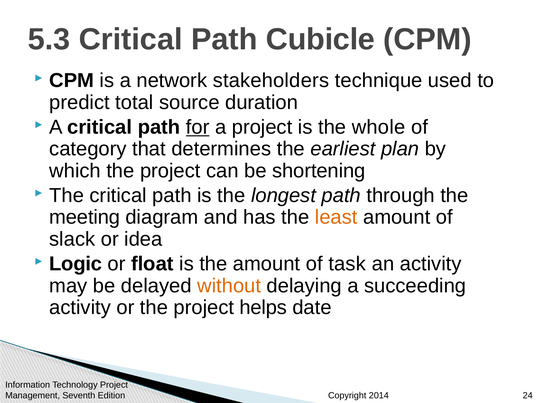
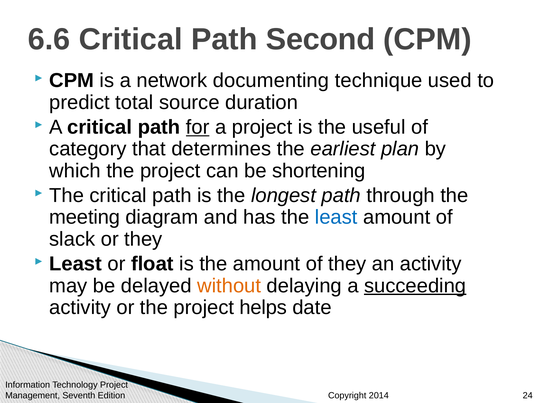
5.3: 5.3 -> 6.6 (49, 39)
Cubicle: Cubicle -> Second (320, 39)
stakeholders: stakeholders -> documenting (271, 81)
whole: whole -> useful (379, 127)
least colour: orange -> blue (336, 218)
or idea: idea -> they (143, 239)
Logic: Logic -> Least (76, 264)
of task: task -> they (347, 264)
succeeding underline: none -> present (415, 286)
